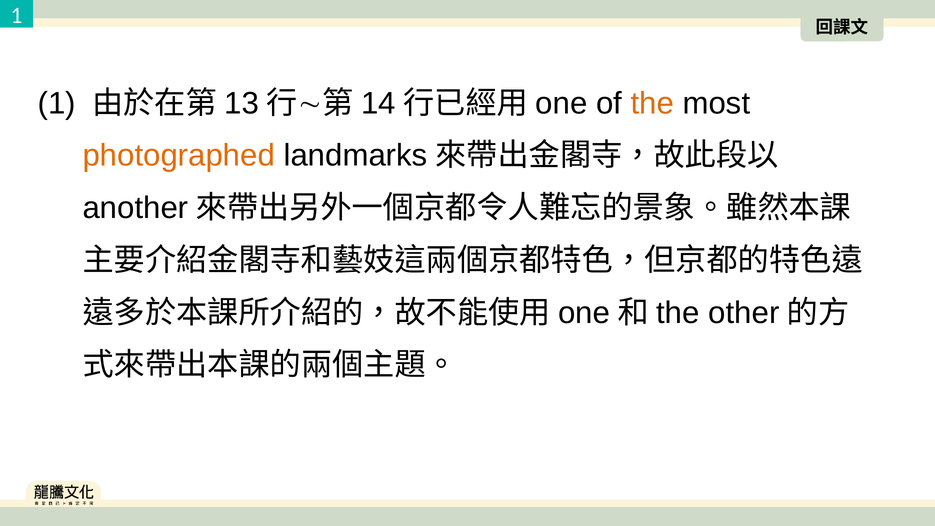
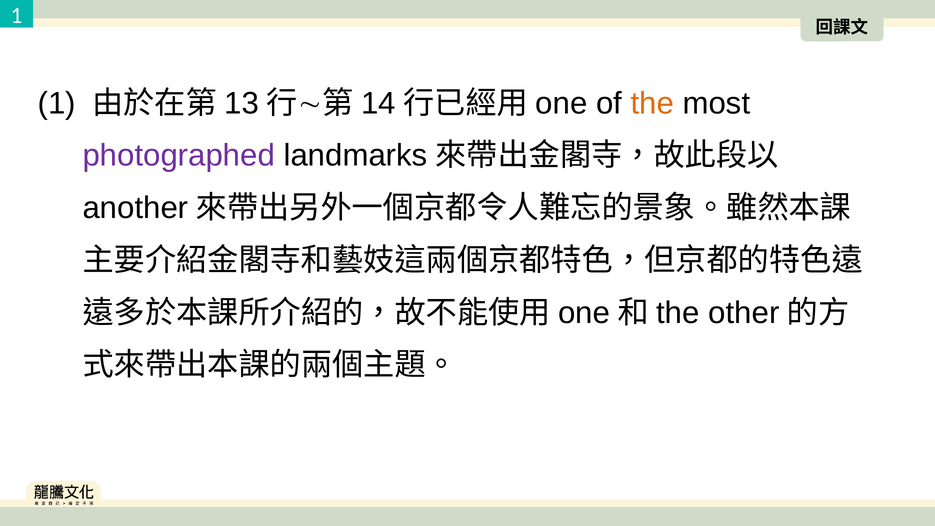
photographed colour: orange -> purple (179, 156)
